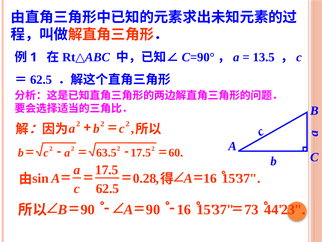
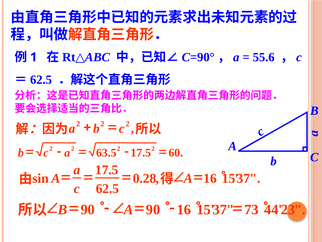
13.5: 13.5 -> 55.6 (264, 57)
